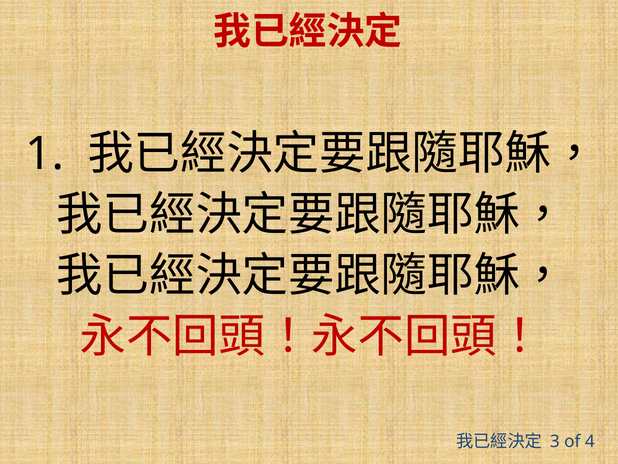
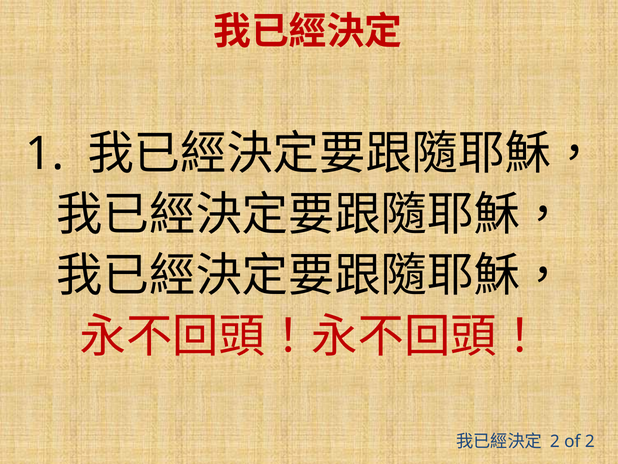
3: 3 -> 2 (555, 441)
of 4: 4 -> 2 (590, 441)
